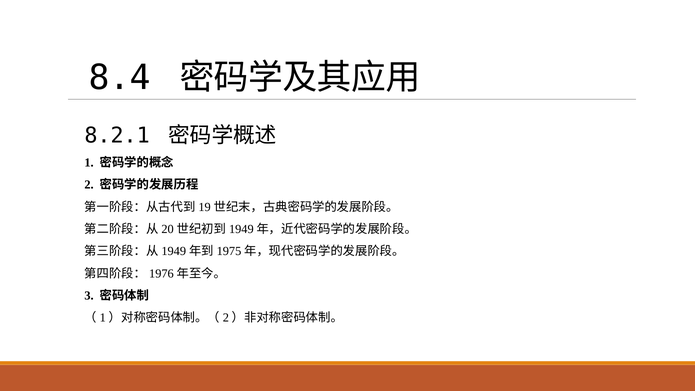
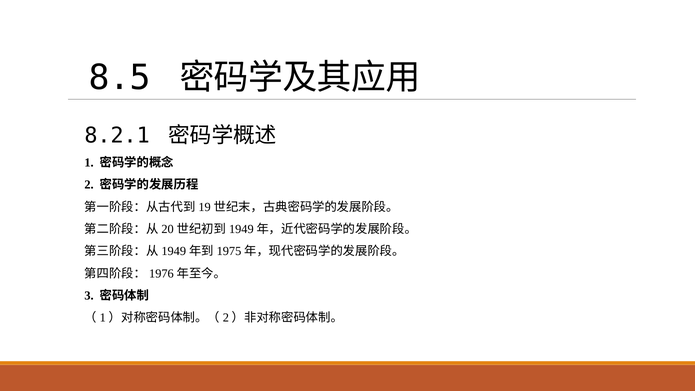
8.4: 8.4 -> 8.5 (120, 78)
